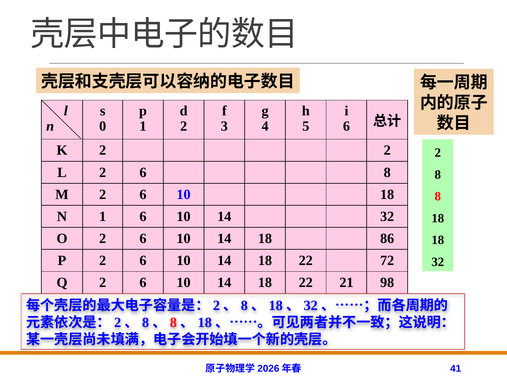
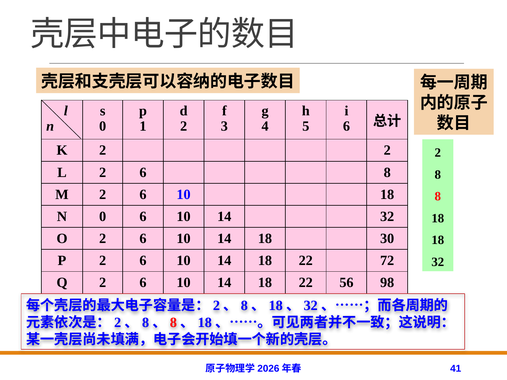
N 1: 1 -> 0 (103, 217)
86: 86 -> 30 (387, 239)
21: 21 -> 56 (346, 283)
